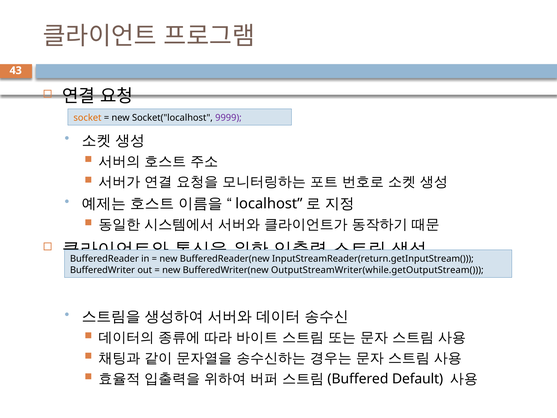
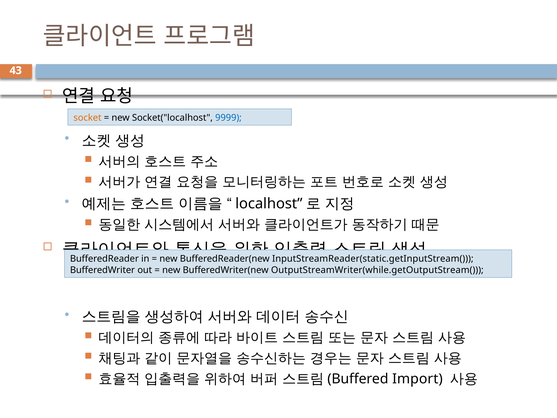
9999 colour: purple -> blue (228, 118)
InputStreamReader(return.getInputStream(: InputStreamReader(return.getInputStream( -> InputStreamReader(static.getInputStream( (373, 259)
Default: Default -> Import (417, 379)
